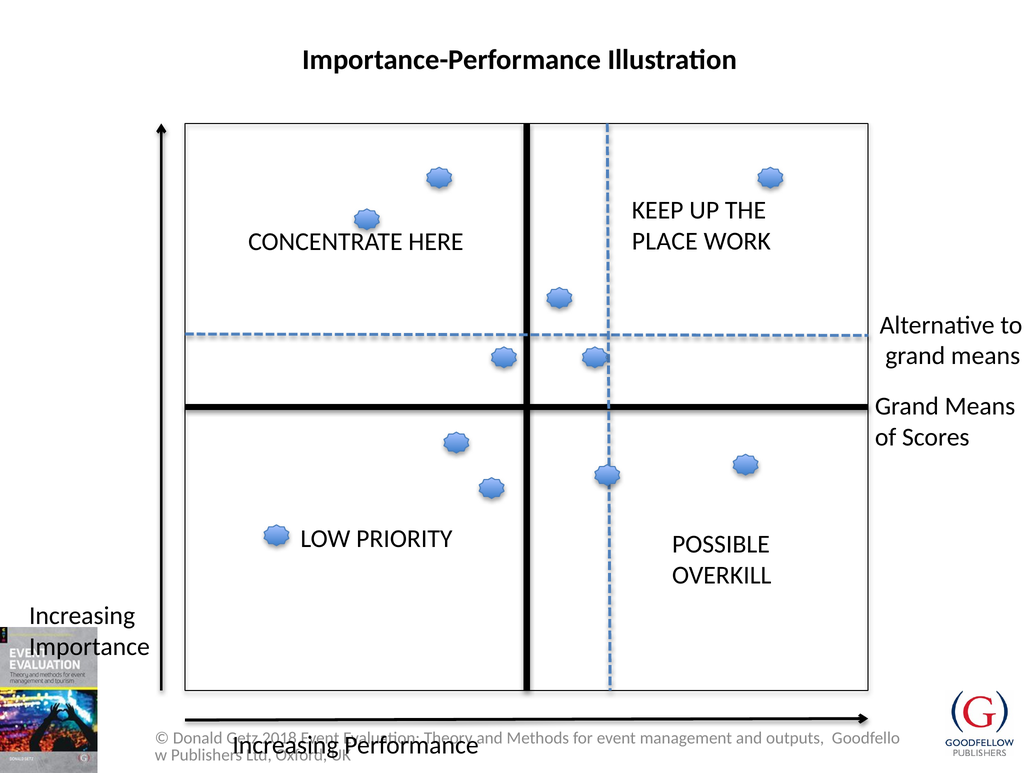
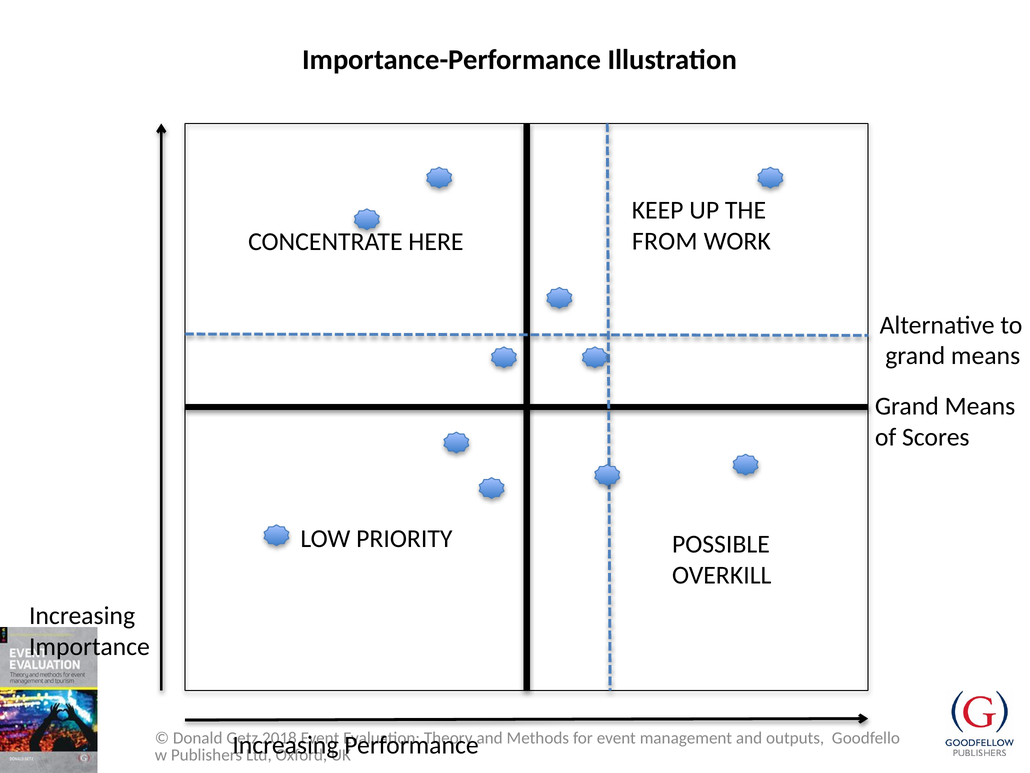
PLACE: PLACE -> FROM (665, 241)
